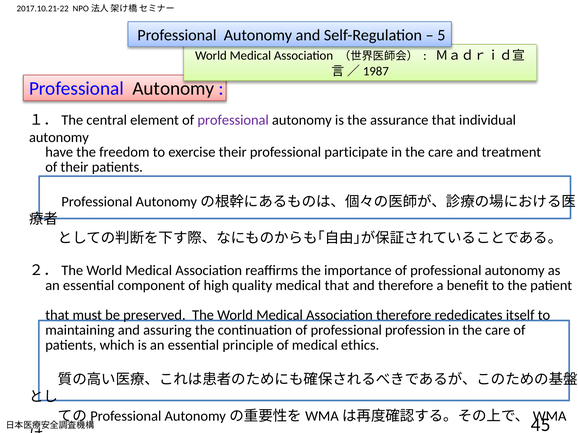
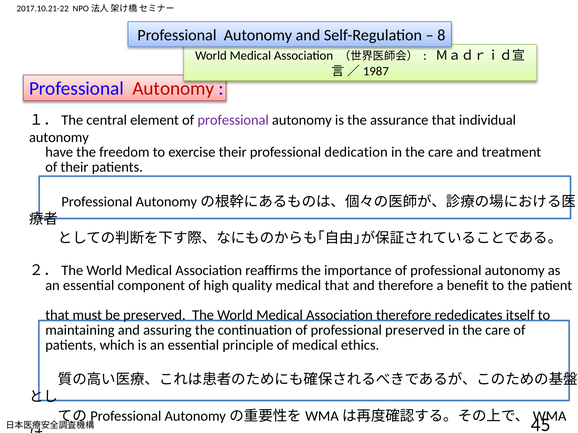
5: 5 -> 8 (441, 35)
Autonomy colour: black -> red (173, 89)
participate: participate -> dedication (356, 152)
professional profession: profession -> preserved (415, 330)
